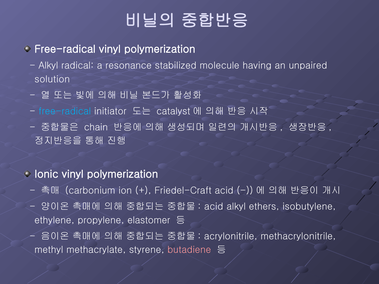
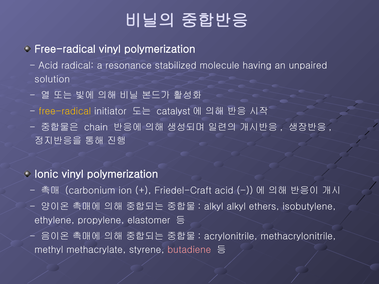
Alkyl: Alkyl -> Acid (48, 66)
free-radical colour: light blue -> yellow (65, 111)
acid: acid -> alkyl (214, 207)
